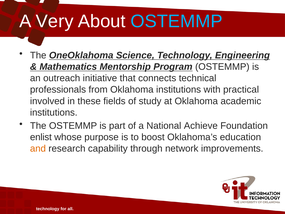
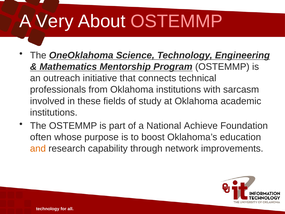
OSTEMMP colour: light blue -> pink (177, 21)
practical: practical -> sarcasm (241, 90)
enlist: enlist -> often (41, 137)
